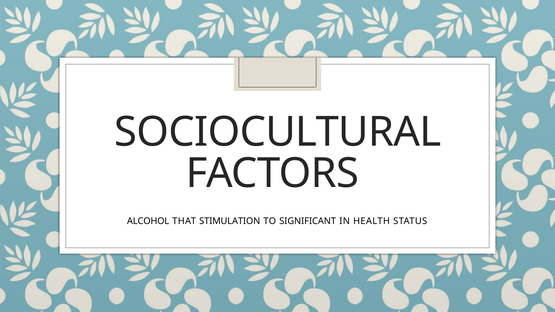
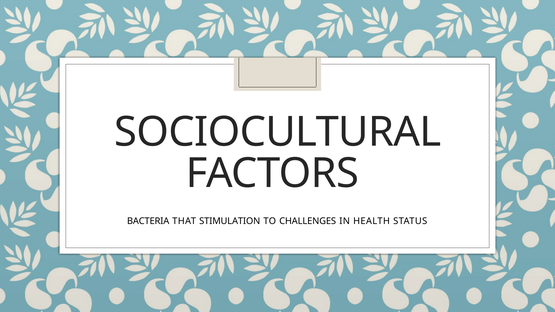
ALCOHOL: ALCOHOL -> BACTERIA (148, 221)
SIGNIFICANT: SIGNIFICANT -> CHALLENGES (308, 221)
